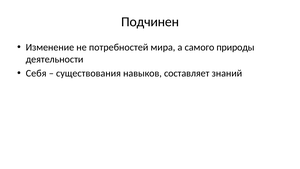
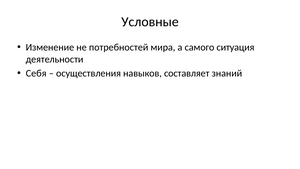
Подчинен: Подчинен -> Условные (150, 22)
природы: природы -> ситуация (235, 47)
существования: существования -> осуществления (89, 73)
